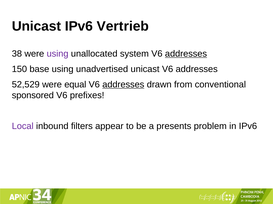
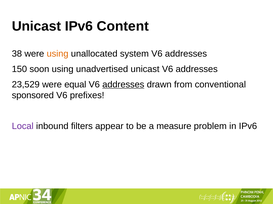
Vertrieb: Vertrieb -> Content (123, 26)
using colour: purple -> orange (58, 54)
addresses underline: present -> none (186, 54)
base: base -> soon (39, 69)
52,529: 52,529 -> 23,529 (26, 85)
presents: presents -> measure (174, 127)
